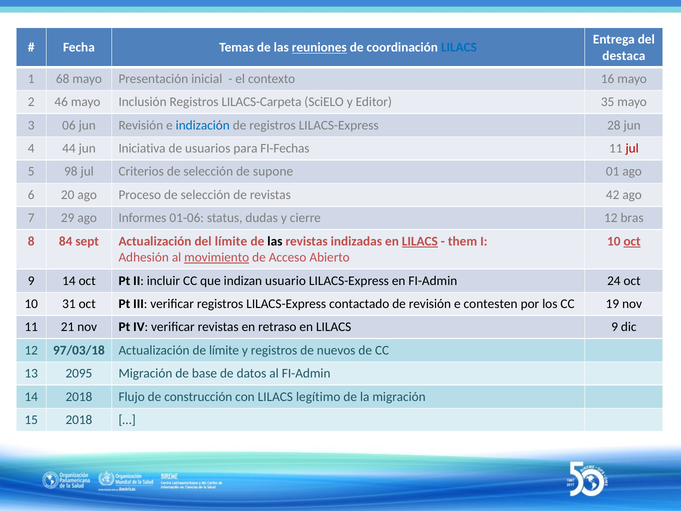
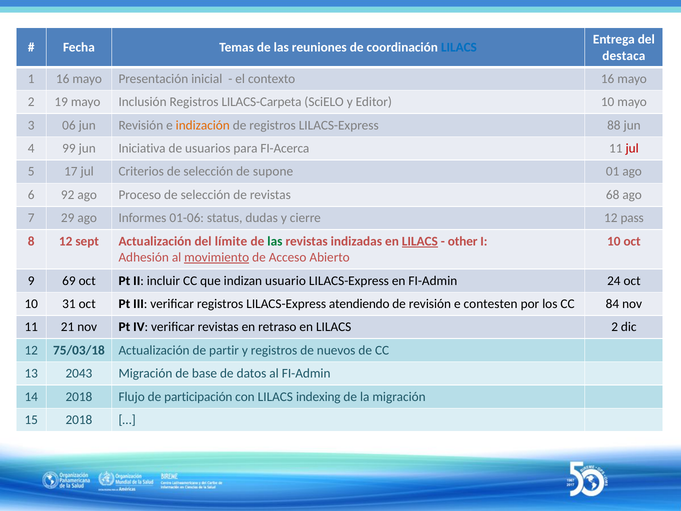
reuniones underline: present -> none (319, 48)
1 68: 68 -> 16 (63, 79)
46: 46 -> 19 (61, 102)
Editor 35: 35 -> 10 (608, 102)
indización colour: blue -> orange (203, 125)
28: 28 -> 88 (614, 125)
44: 44 -> 99 (69, 148)
FI-Fechas: FI-Fechas -> FI-Acerca (285, 148)
98: 98 -> 17 (71, 172)
20: 20 -> 92 (68, 195)
42: 42 -> 68 (613, 195)
bras: bras -> pass (632, 218)
8 84: 84 -> 12 (66, 241)
las colour: black -> green (275, 241)
them: them -> other (463, 241)
oct underline: present -> none (632, 241)
9 14: 14 -> 69 (69, 281)
contactado: contactado -> atendiendo (359, 304)
19: 19 -> 84 (612, 304)
LILACS 9: 9 -> 2 (615, 327)
97/03/18: 97/03/18 -> 75/03/18 (79, 350)
de límite: límite -> partir (224, 350)
2095: 2095 -> 2043 (79, 373)
construcción: construcción -> participación (198, 396)
legítimo: legítimo -> indexing (318, 396)
